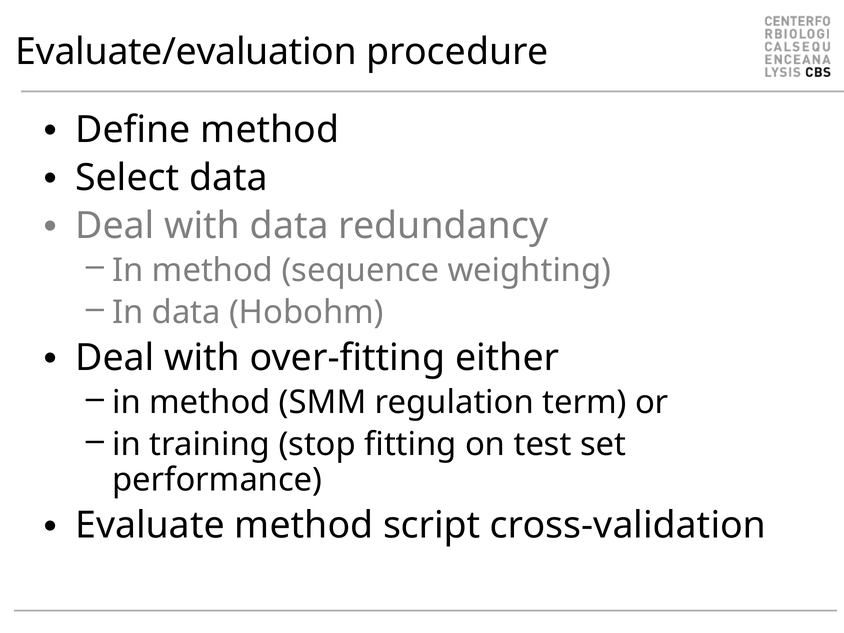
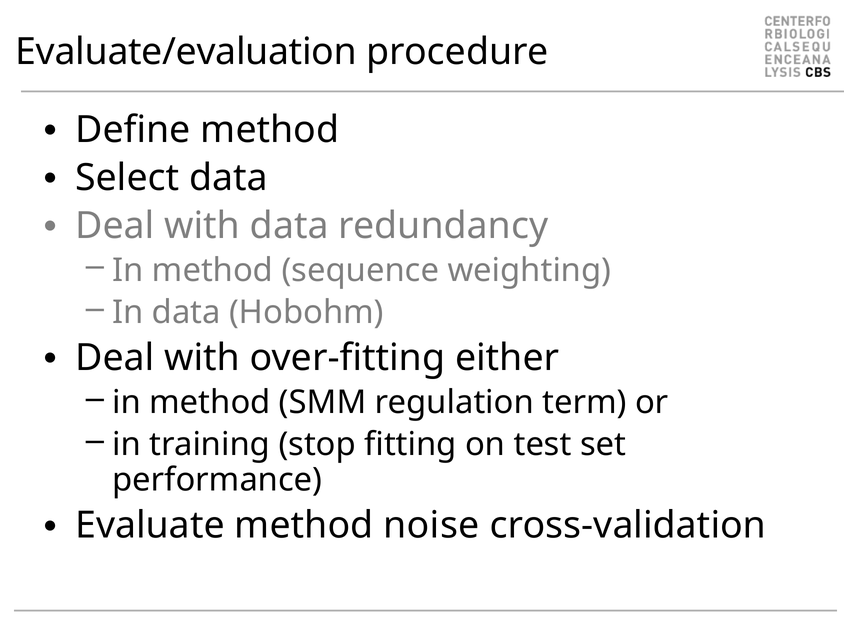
script: script -> noise (431, 526)
